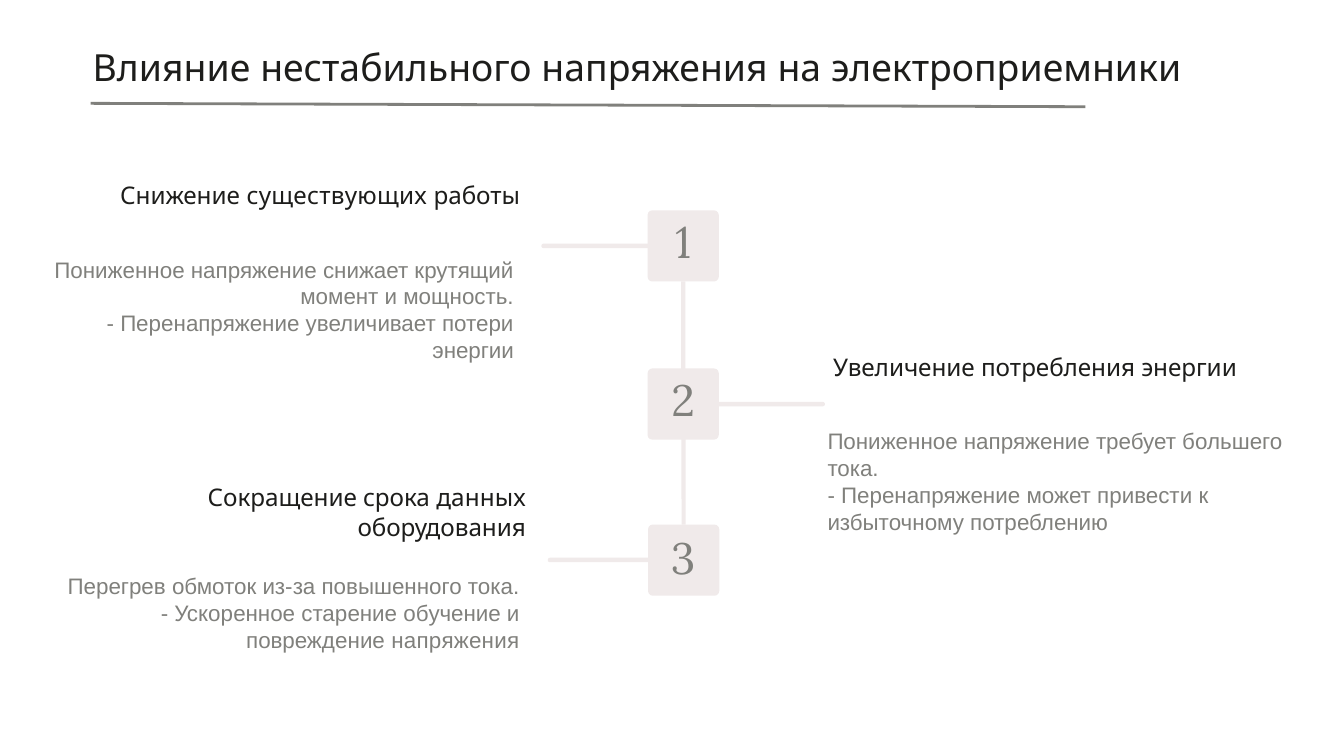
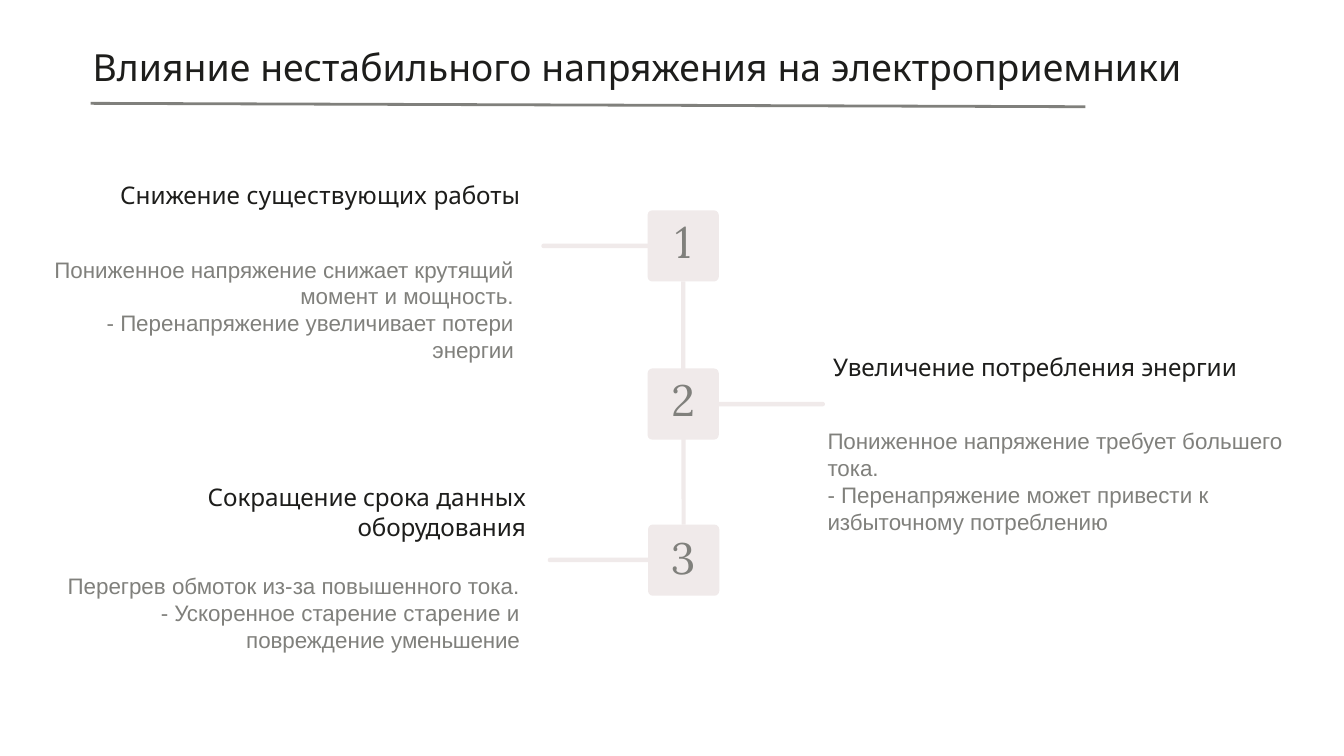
старение обучение: обучение -> старение (452, 614)
повреждение напряжения: напряжения -> уменьшение (455, 641)
